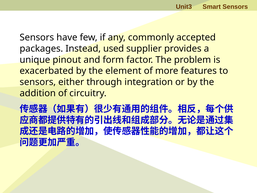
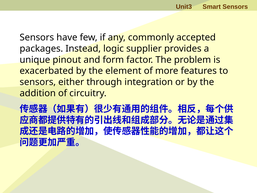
used: used -> logic (114, 49)
